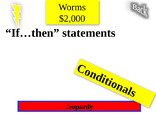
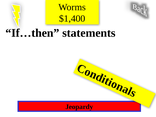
$2,000: $2,000 -> $1,400 (72, 19)
